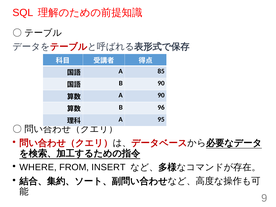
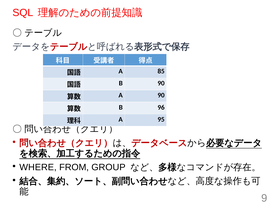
INSERT: INSERT -> GROUP (108, 167)
